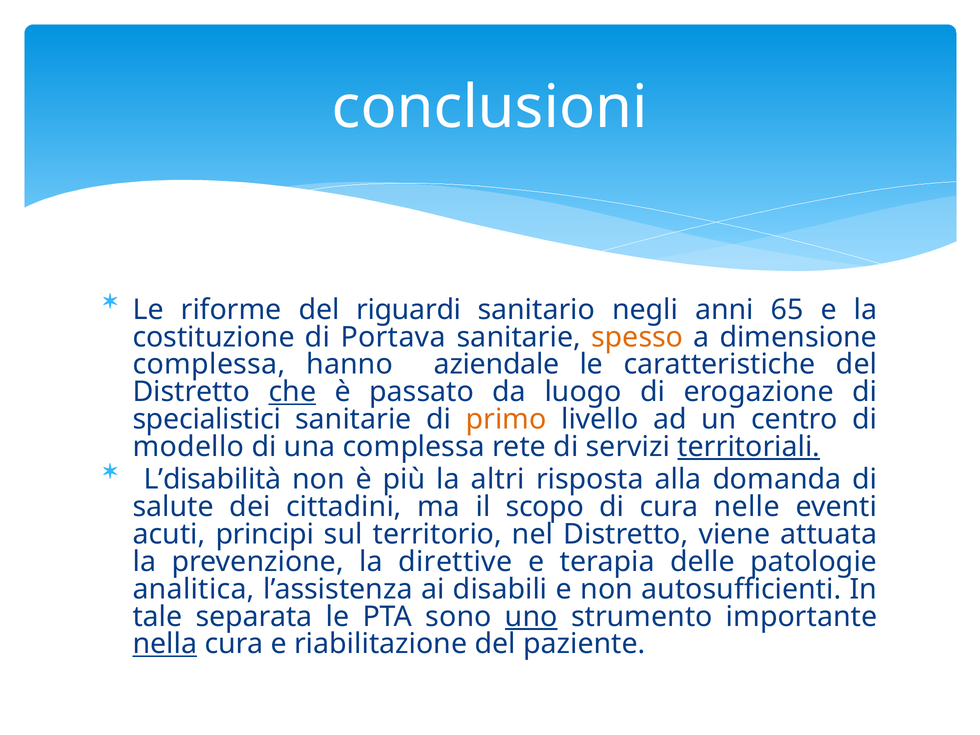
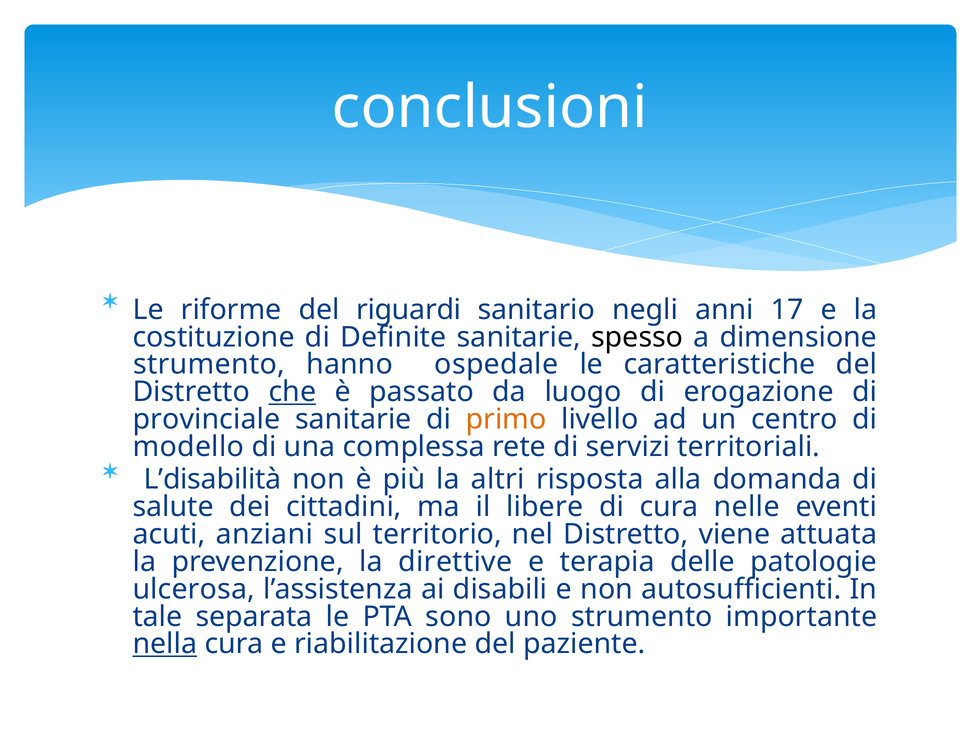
65: 65 -> 17 (787, 310)
Portava: Portava -> Definite (393, 337)
spesso colour: orange -> black (637, 337)
complessa: complessa -> strumento (209, 365)
aziendale: aziendale -> ospedale (496, 365)
specialistici: specialistici -> provinciale (207, 419)
territoriali underline: present -> none (749, 447)
scopo: scopo -> libere (545, 507)
principi: principi -> anziani (264, 534)
analitica: analitica -> ulcerosa (194, 589)
uno underline: present -> none (531, 617)
